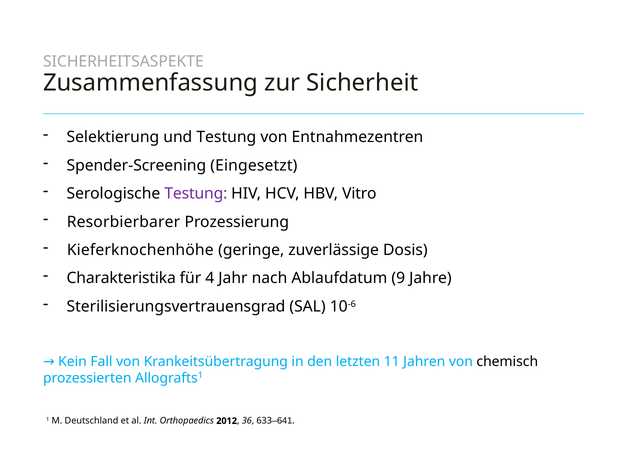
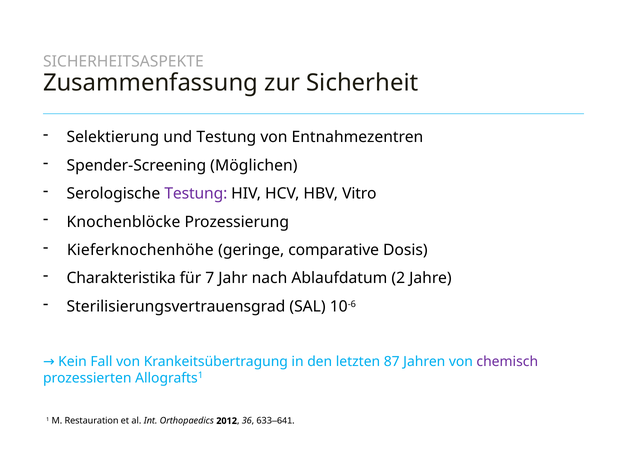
Eingesetzt: Eingesetzt -> Möglichen (254, 166)
Resorbierbarer: Resorbierbarer -> Knochenblöcke (123, 222)
zuverlässige: zuverlässige -> comparative (334, 250)
4: 4 -> 7 (210, 278)
9: 9 -> 2 (398, 278)
11: 11 -> 87 (392, 362)
chemisch colour: black -> purple (507, 362)
Deutschland: Deutschland -> Restauration (92, 421)
